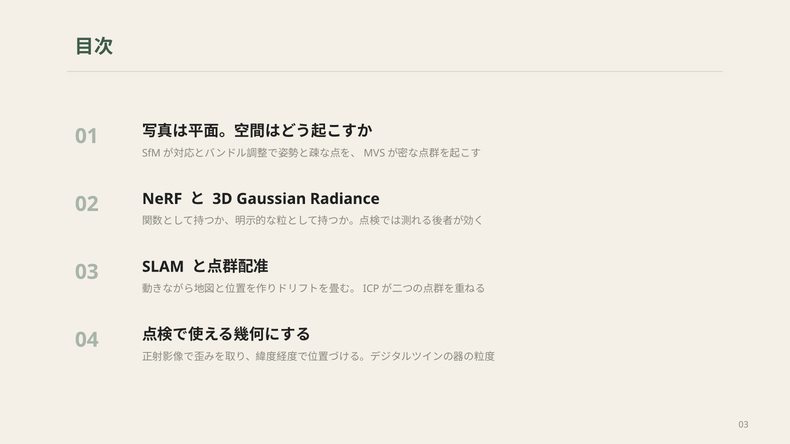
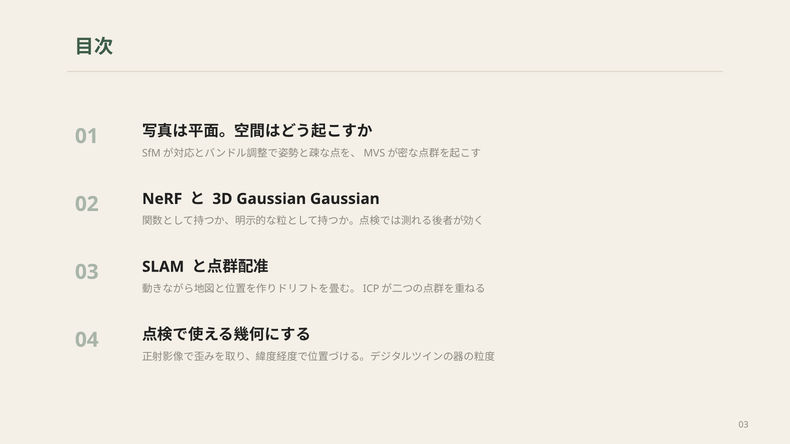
Gaussian Radiance: Radiance -> Gaussian (345, 199)
